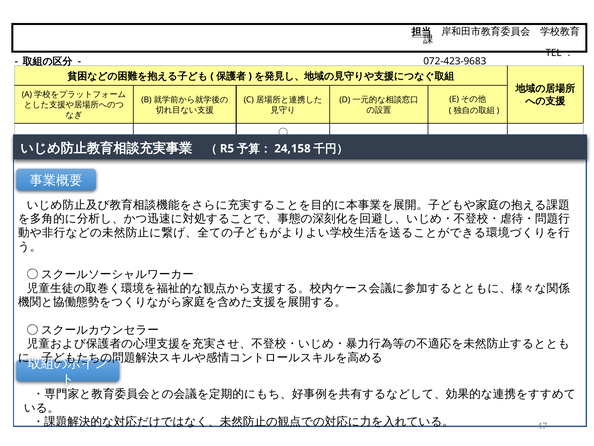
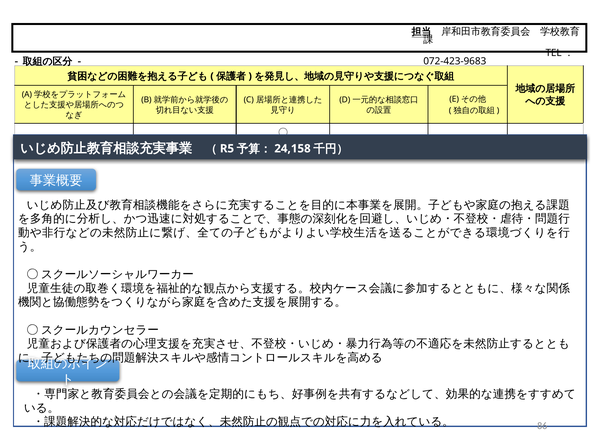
47: 47 -> 86 (542, 425)
